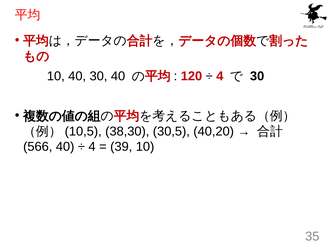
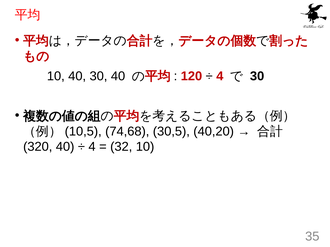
38,30: 38,30 -> 74,68 (127, 132)
566: 566 -> 320 (38, 147)
39: 39 -> 32 (121, 147)
